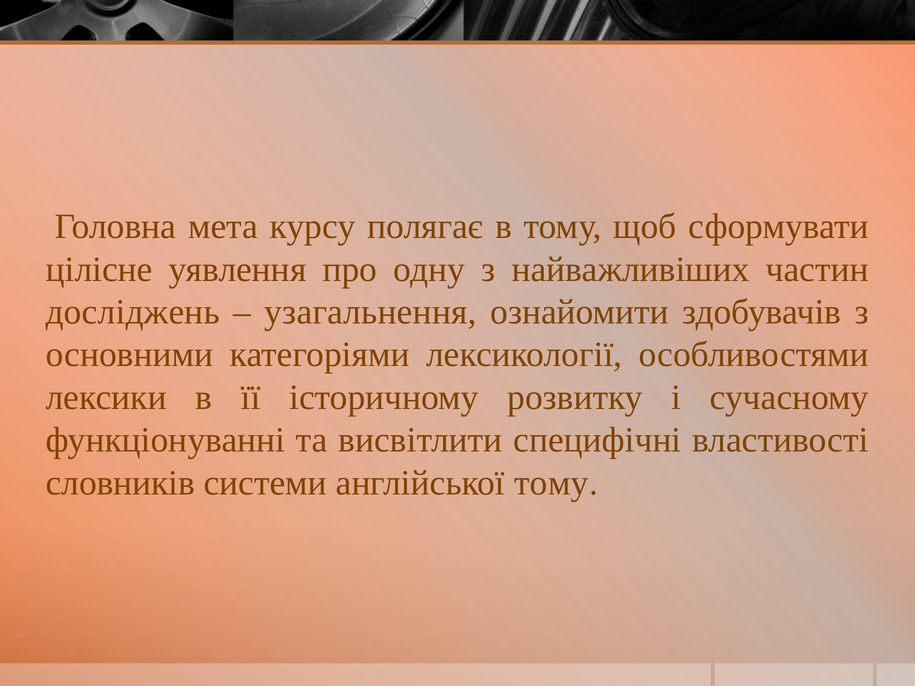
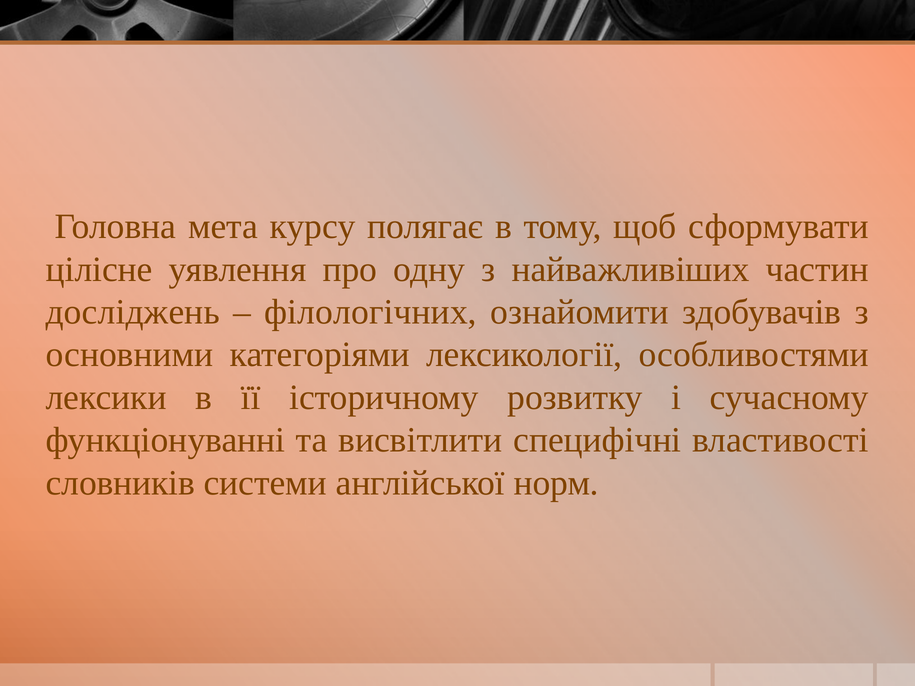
узагальнення: узагальнення -> філологічних (371, 312)
англійської тому: тому -> норм (556, 483)
